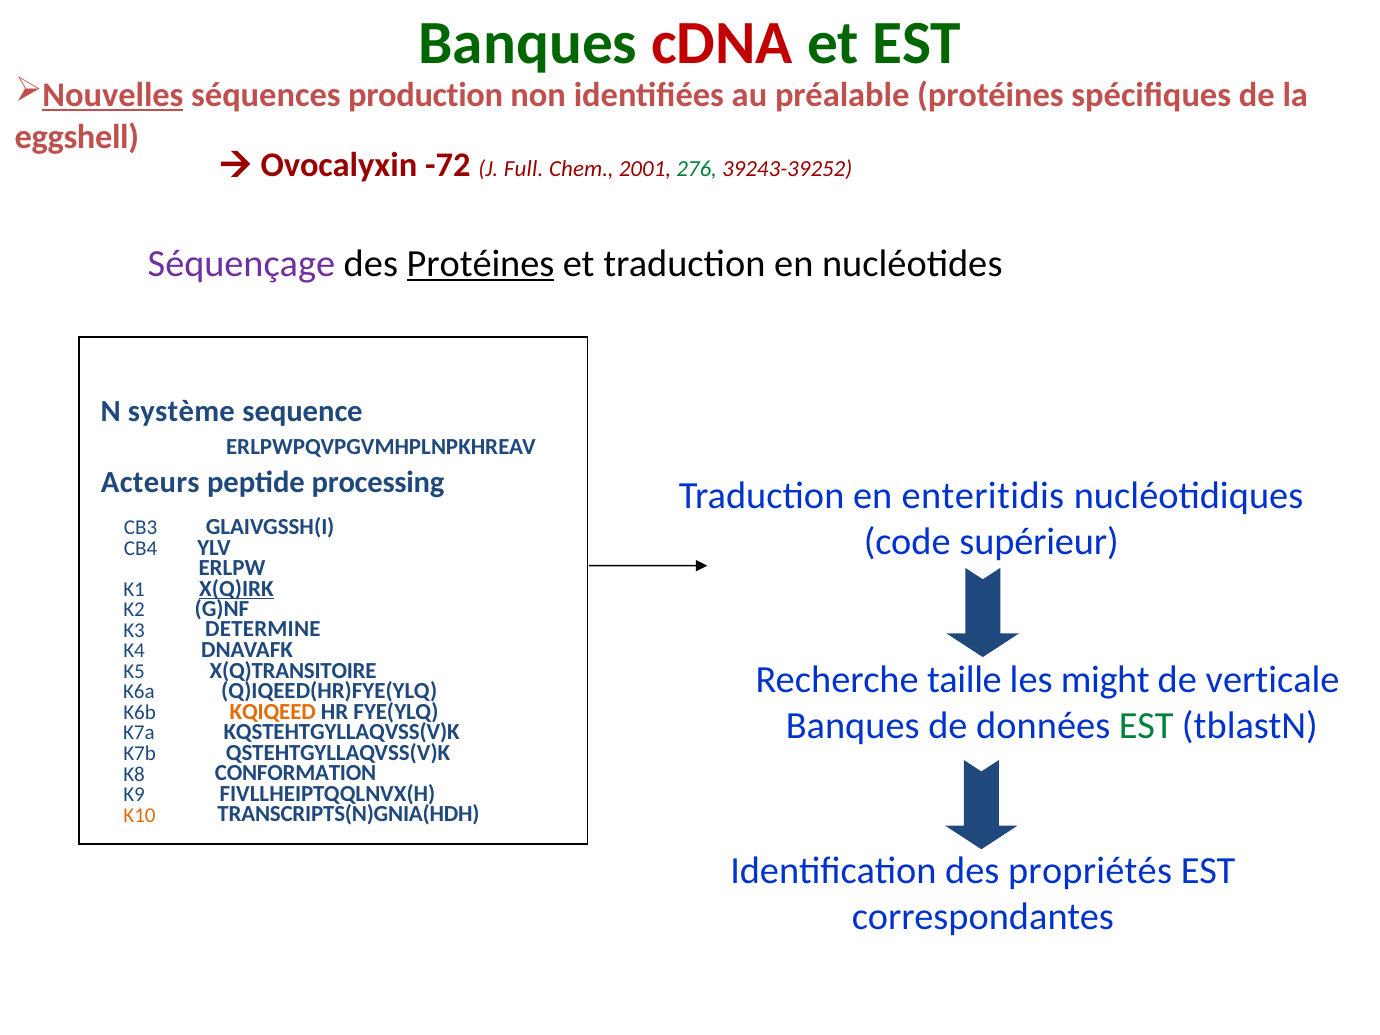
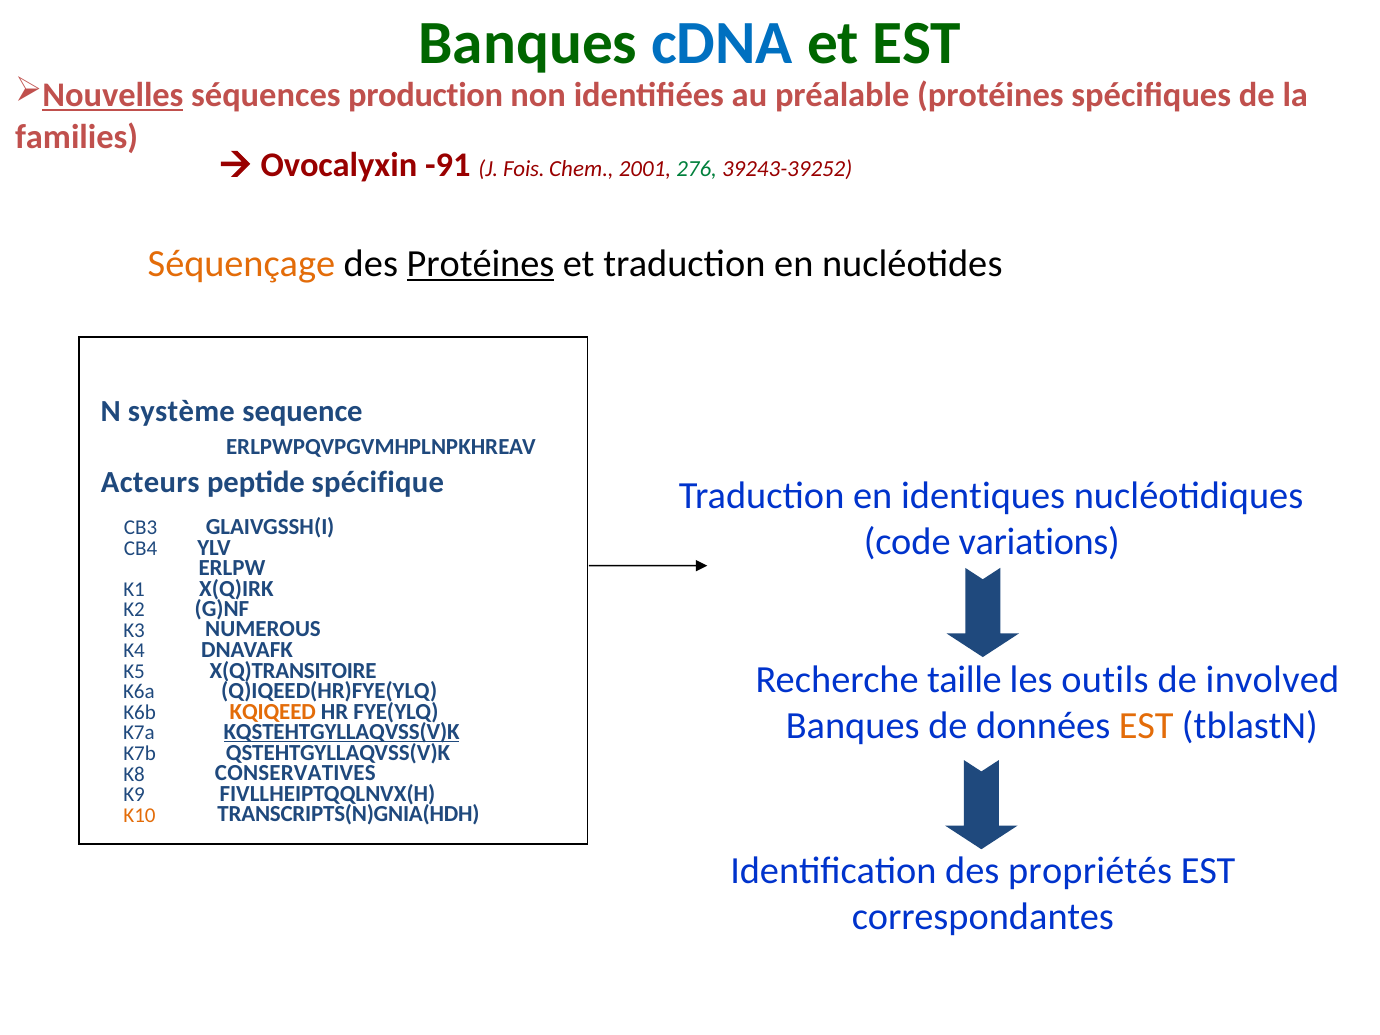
cDNA colour: red -> blue (722, 43)
eggshell: eggshell -> families (77, 137)
-72: -72 -> -91 (448, 165)
Full: Full -> Fois (524, 169)
Séquençage colour: purple -> orange (241, 263)
processing: processing -> spécifique (378, 483)
enteritidis: enteritidis -> identiques (983, 496)
supérieur: supérieur -> variations (1039, 542)
X(Q)IRK underline: present -> none (236, 588)
DETERMINE: DETERMINE -> NUMEROUS (263, 629)
might: might -> outils (1105, 680)
verticale: verticale -> involved (1273, 680)
EST colour: green -> orange (1146, 726)
KQSTEHTGYLLAQVSS(V)K underline: none -> present (342, 732)
CONFORMATION: CONFORMATION -> CONSERVATIVES (295, 773)
